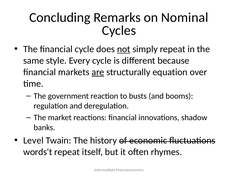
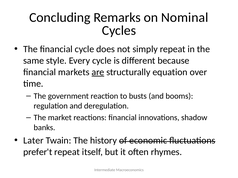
not underline: present -> none (124, 49)
Level: Level -> Later (33, 141)
words't: words't -> prefer't (38, 152)
